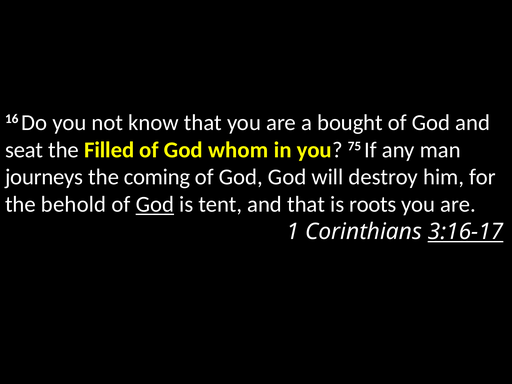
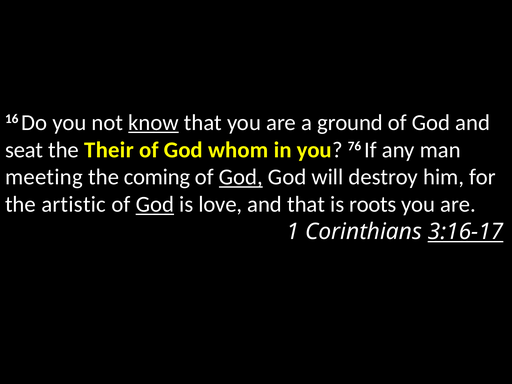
know underline: none -> present (153, 123)
bought: bought -> ground (350, 123)
Filled: Filled -> Their (109, 150)
75: 75 -> 76 (354, 146)
journeys: journeys -> meeting (44, 177)
God underline: none -> present (241, 177)
behold: behold -> artistic (74, 204)
tent: tent -> love (220, 204)
